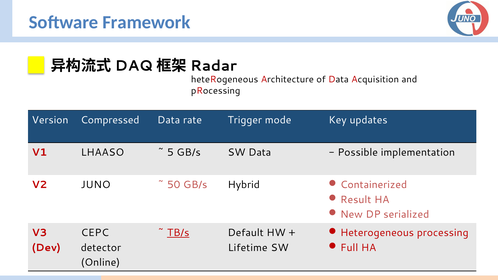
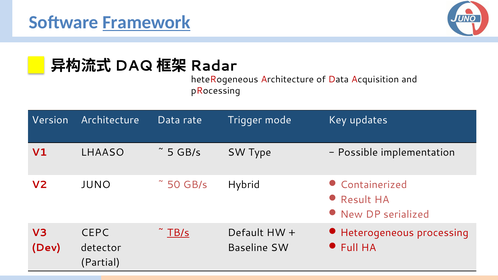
Framework underline: none -> present (146, 23)
Version Compressed: Compressed -> Architecture (110, 120)
SW Data: Data -> Type (260, 153)
Lifetime: Lifetime -> Baseline (248, 248)
Online: Online -> Partial (100, 262)
